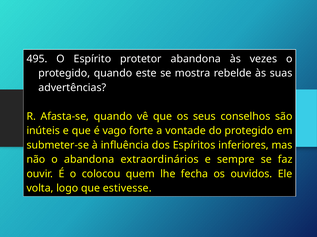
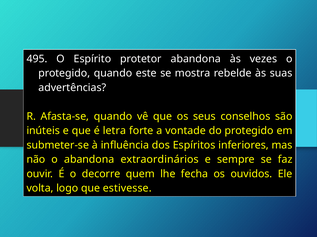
vago: vago -> letra (114, 131)
colocou: colocou -> decorre (101, 174)
